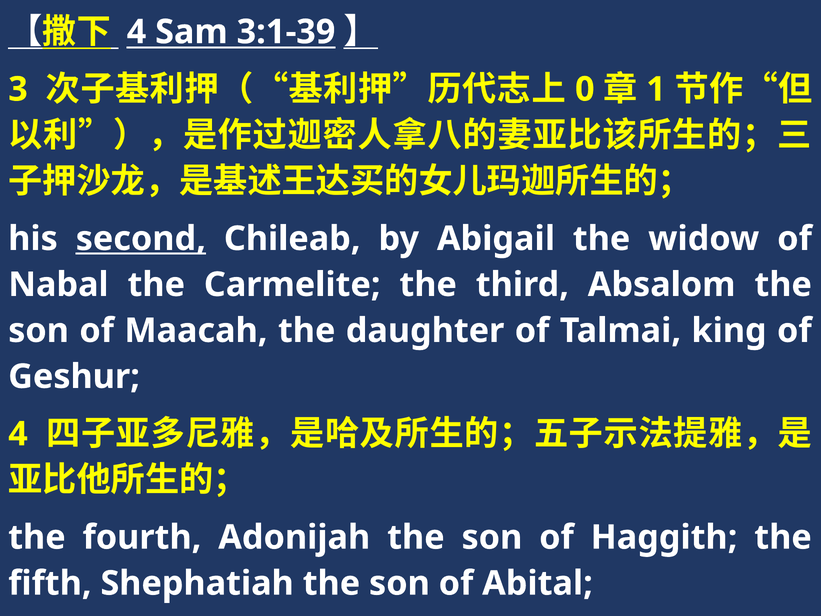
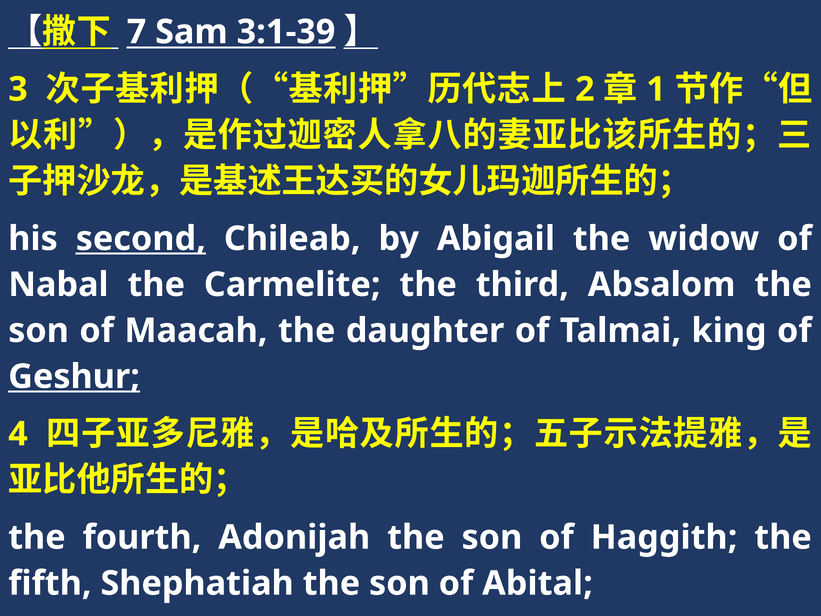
4: 4 -> 7 (136, 32)
0: 0 -> 2 (585, 89)
Geshur underline: none -> present (74, 376)
